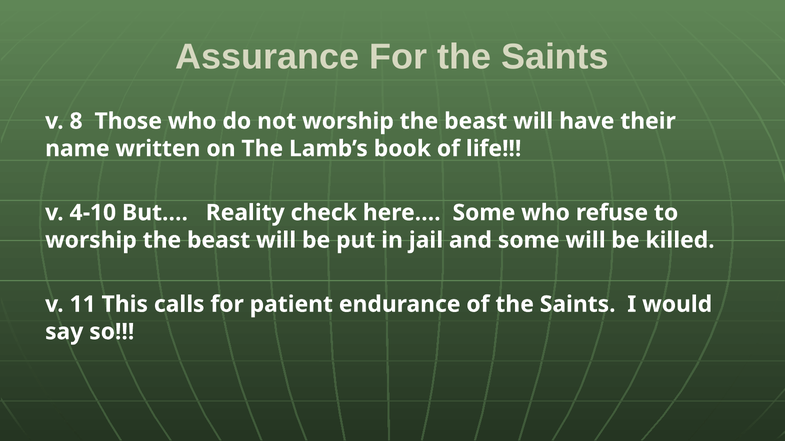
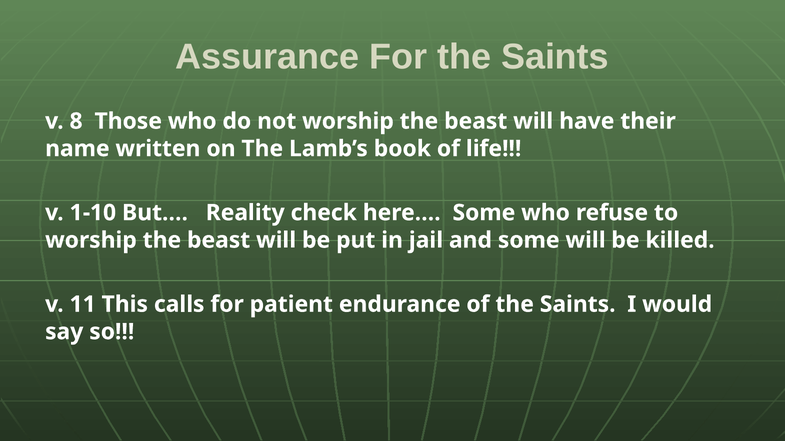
4-10: 4-10 -> 1-10 (93, 213)
